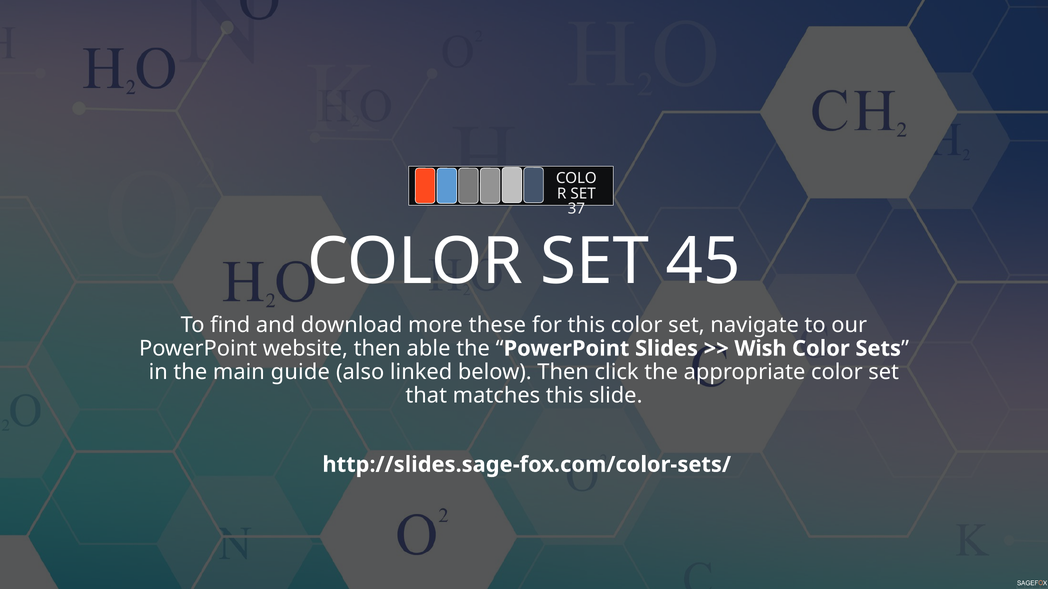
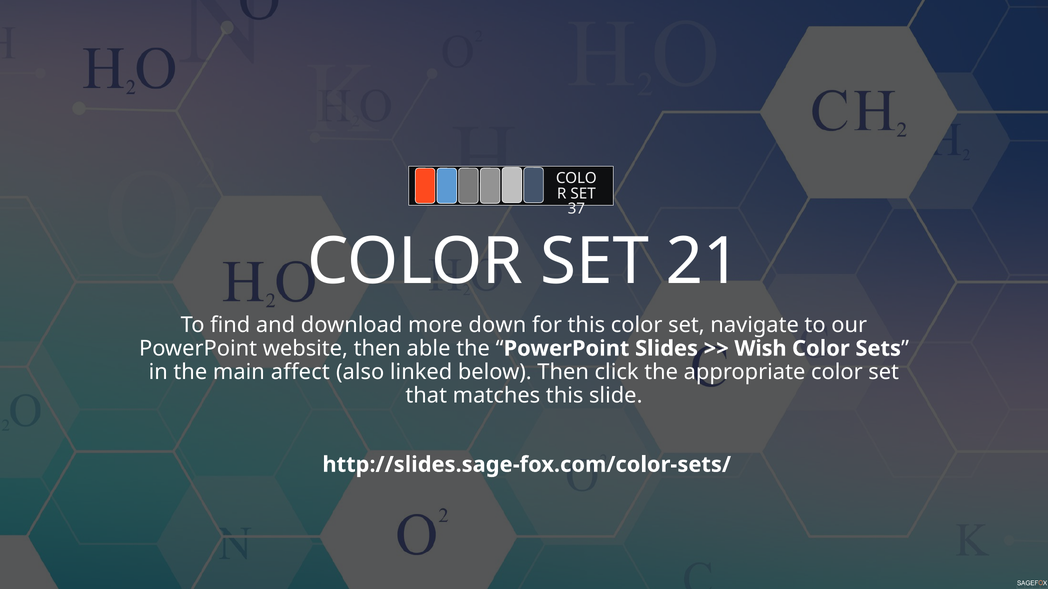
45: 45 -> 21 (703, 262)
these: these -> down (497, 325)
guide: guide -> affect (300, 372)
